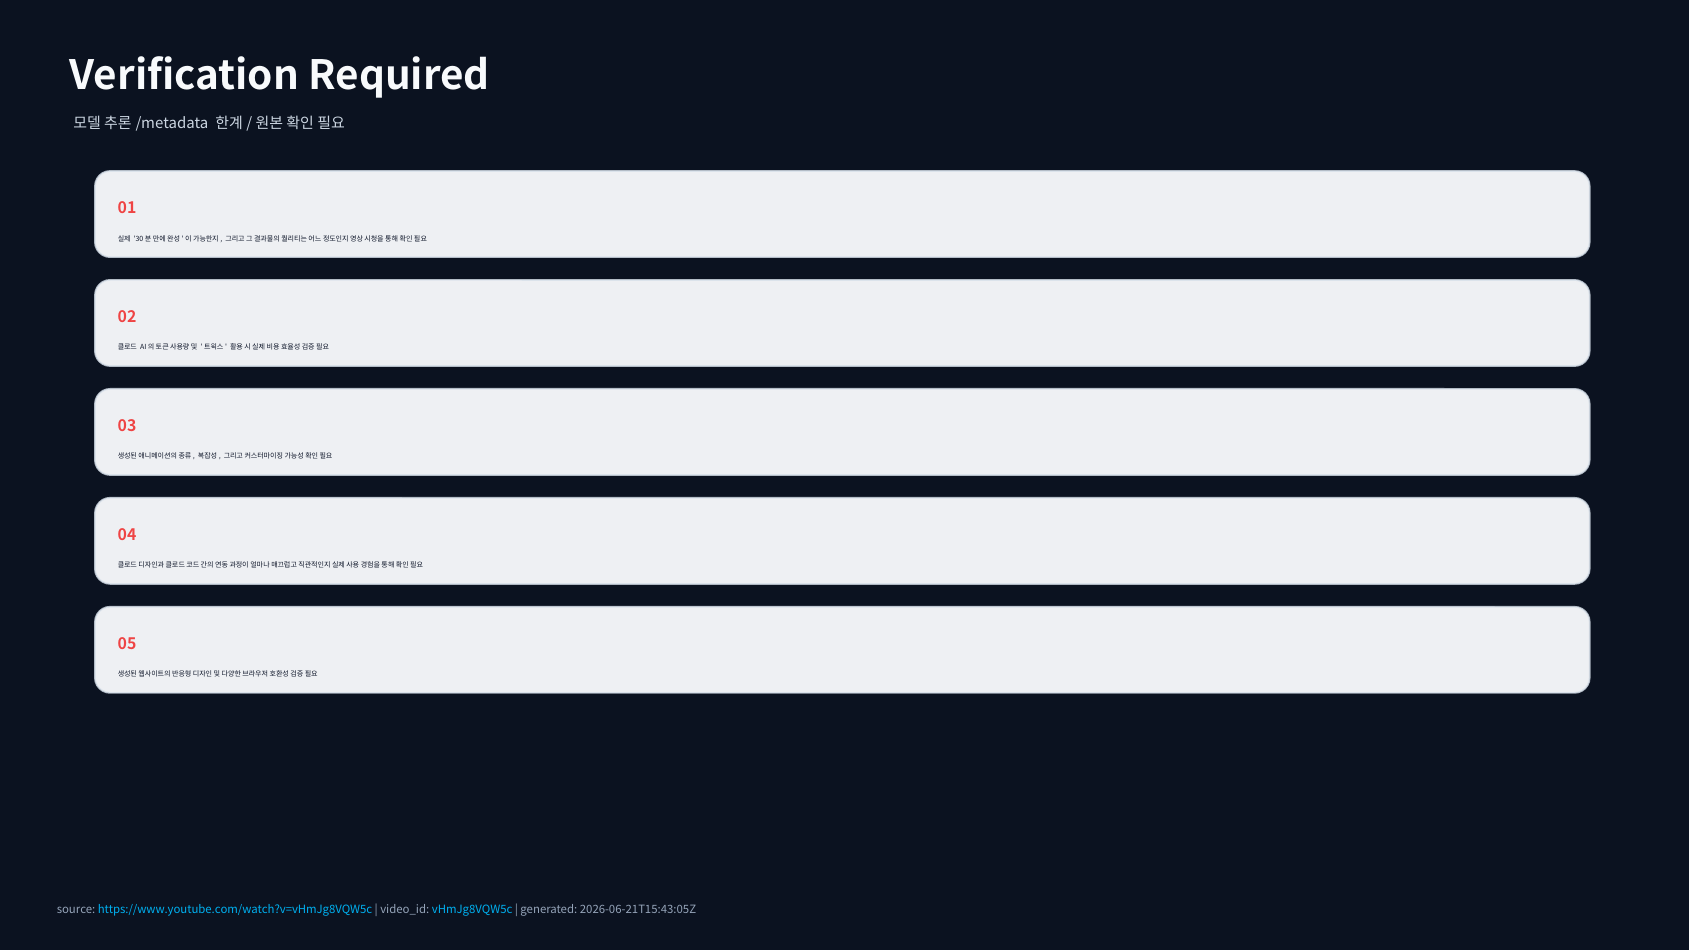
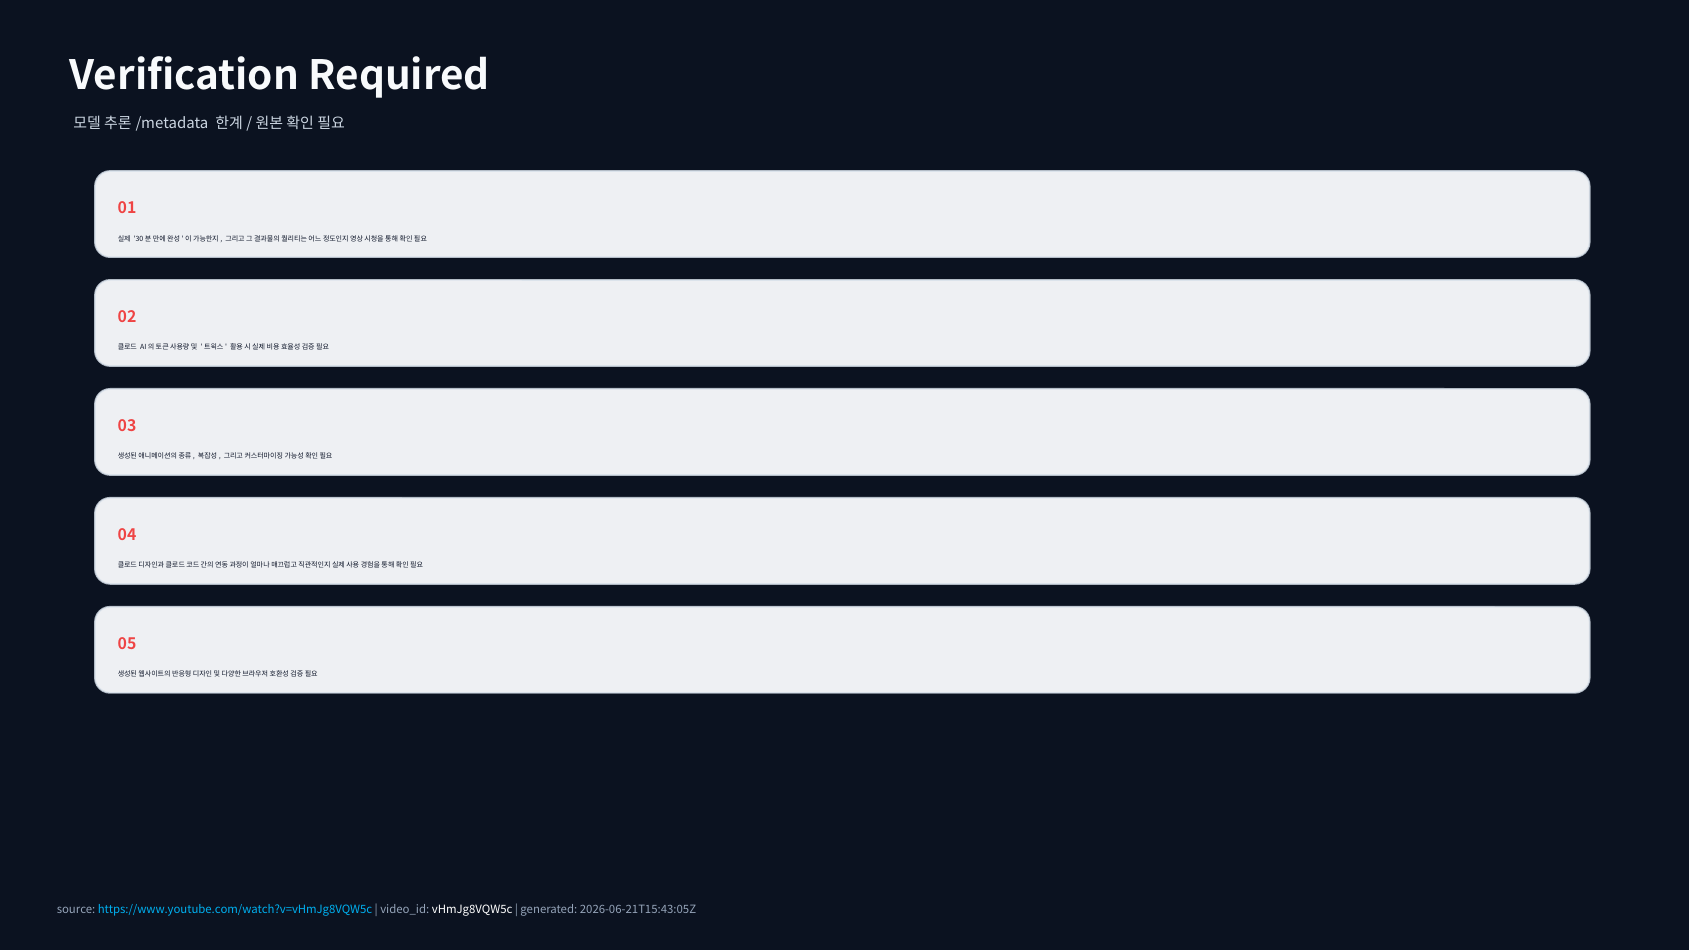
vHmJg8VQW5c colour: light blue -> white (472, 910)
